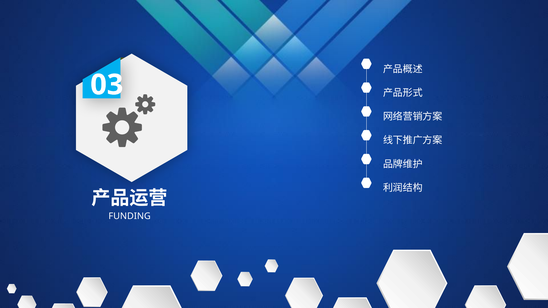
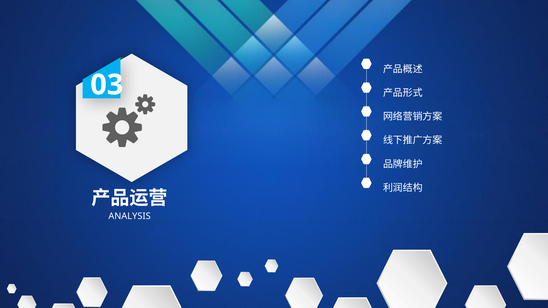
FUNDING: FUNDING -> ANALYSIS (130, 216)
